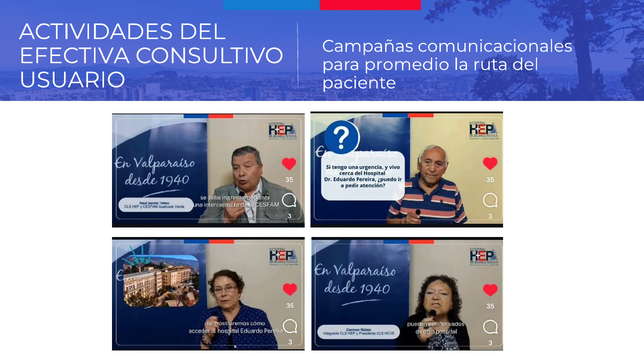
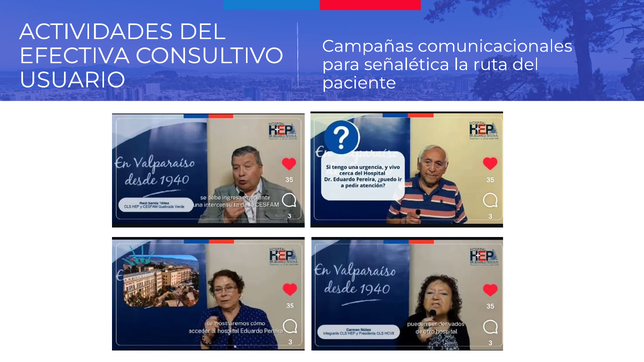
promedio: promedio -> señalética (407, 65)
